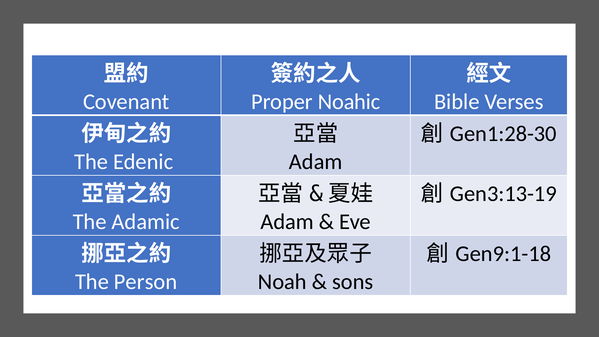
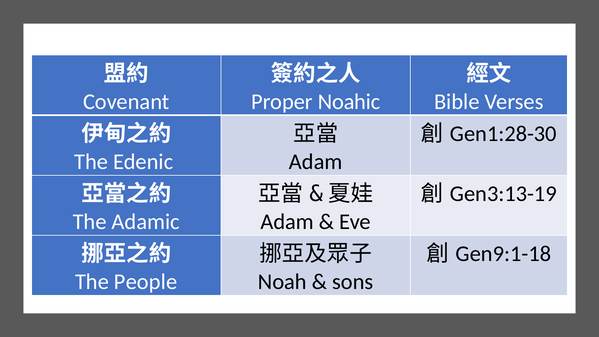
Person: Person -> People (146, 282)
